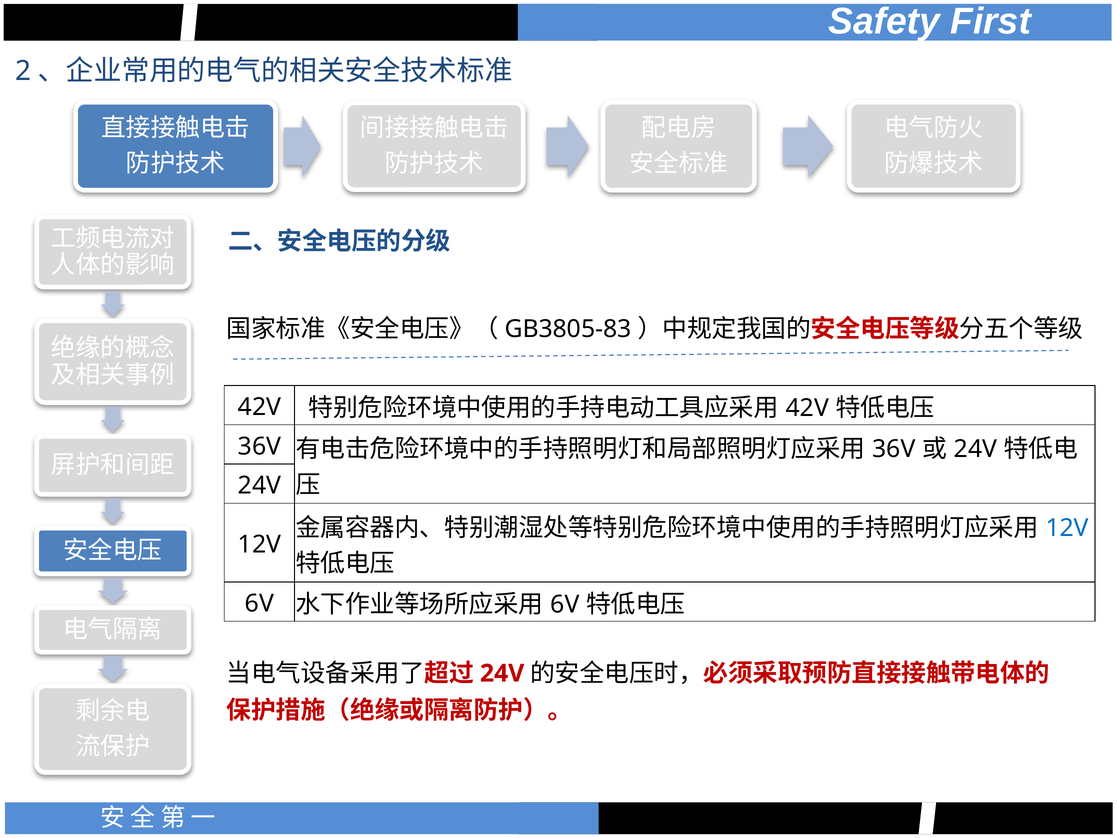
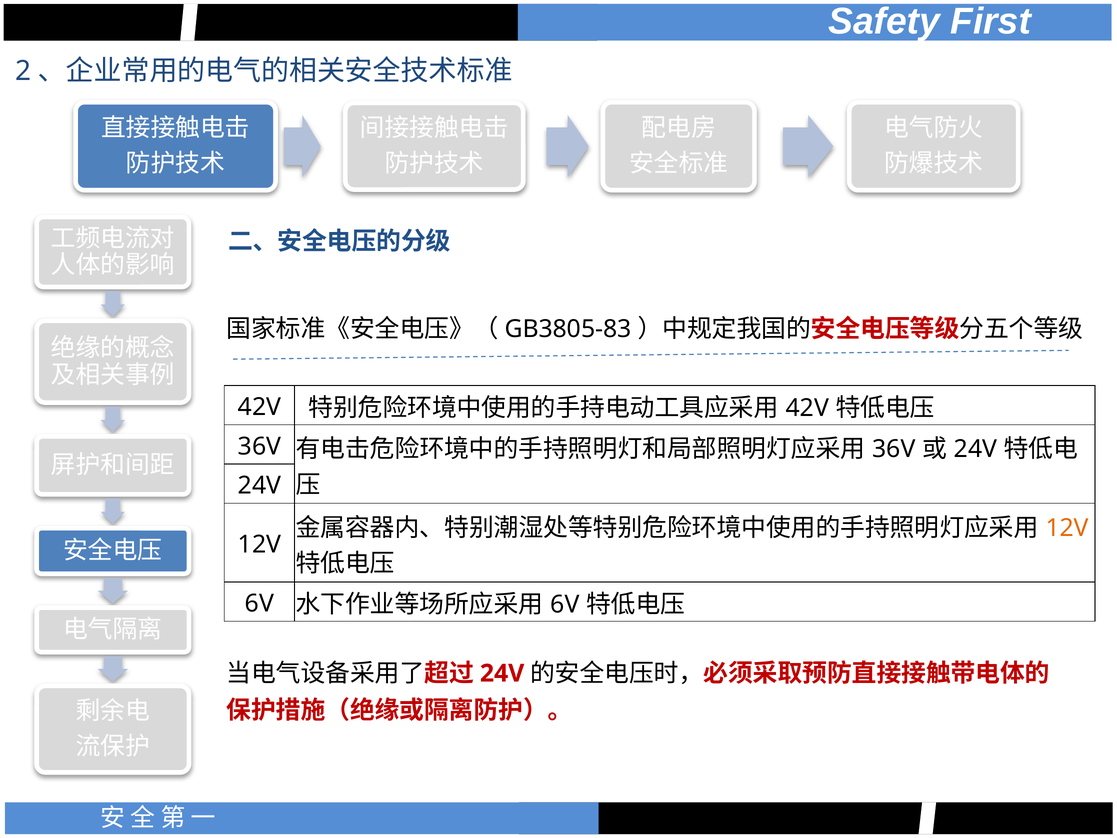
12V colour: blue -> orange (1067, 528)
